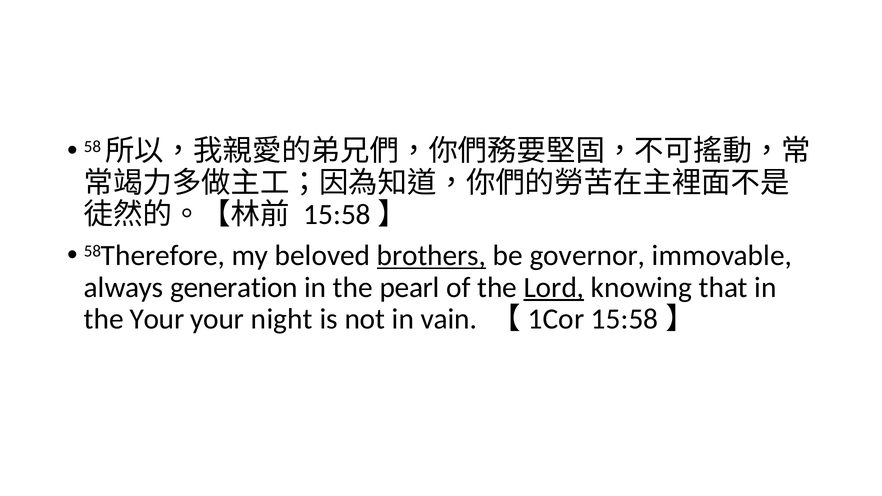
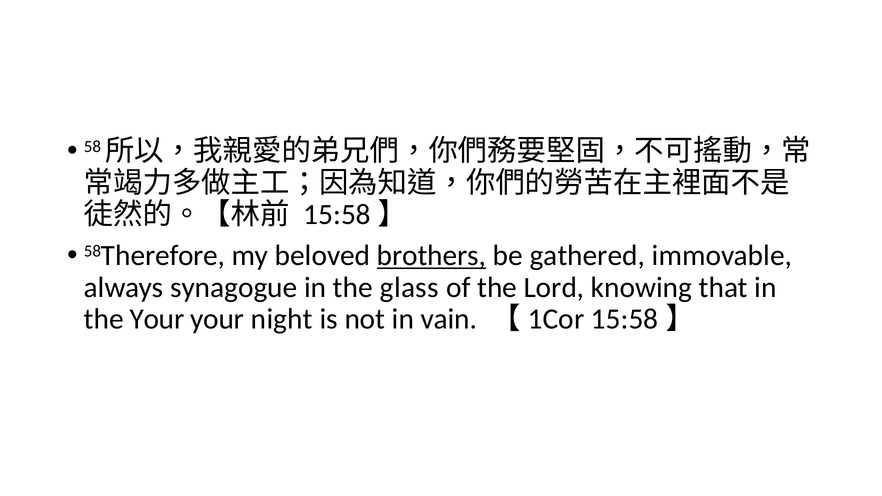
governor: governor -> gathered (587, 256)
generation: generation -> synagogue (234, 287)
pearl: pearl -> glass (409, 287)
Lord underline: present -> none (554, 287)
